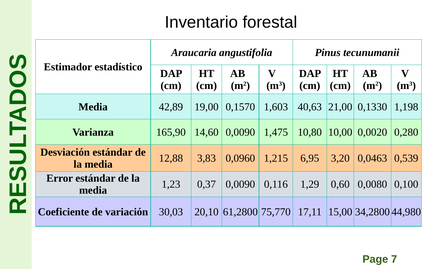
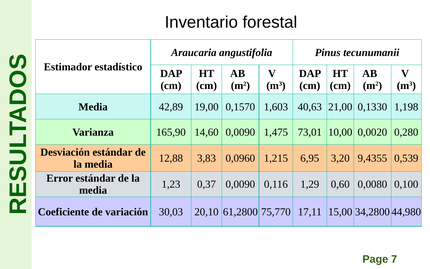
10,80: 10,80 -> 73,01 (310, 132)
0,0463: 0,0463 -> 9,4355 (372, 158)
